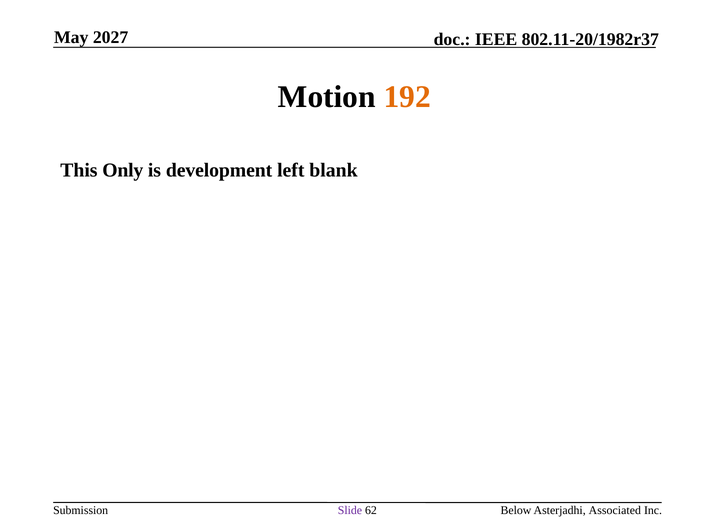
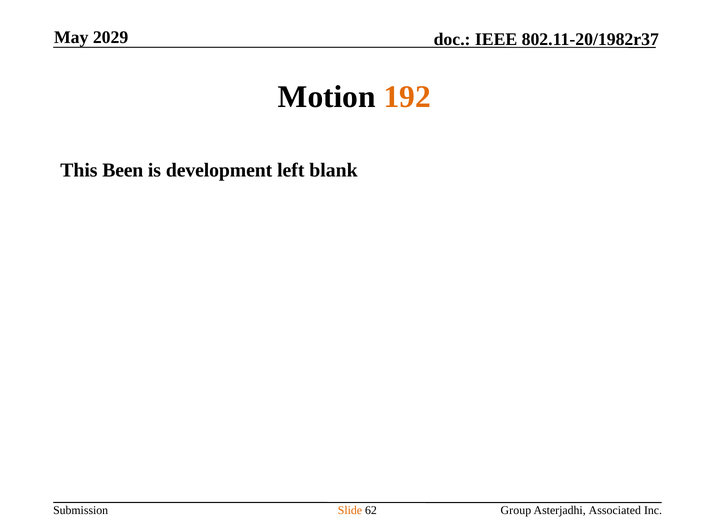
2027: 2027 -> 2029 (111, 38)
Only: Only -> Been (123, 170)
Slide colour: purple -> orange (350, 510)
Below: Below -> Group (516, 510)
